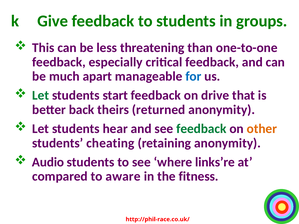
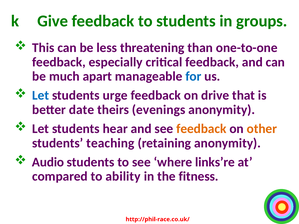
Let colour: green -> blue (41, 95)
start: start -> urge (115, 95)
back: back -> date (82, 110)
returned: returned -> evenings (159, 110)
feedback colour: green -> orange (201, 129)
cheating: cheating -> teaching (110, 143)
aware: aware -> ability (123, 177)
